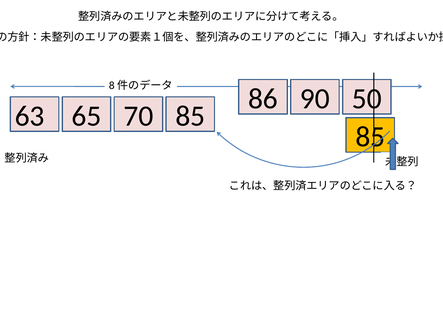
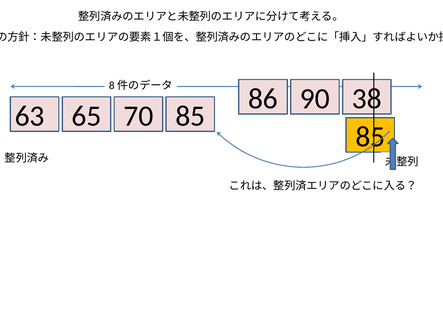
50: 50 -> 38 (367, 99)
